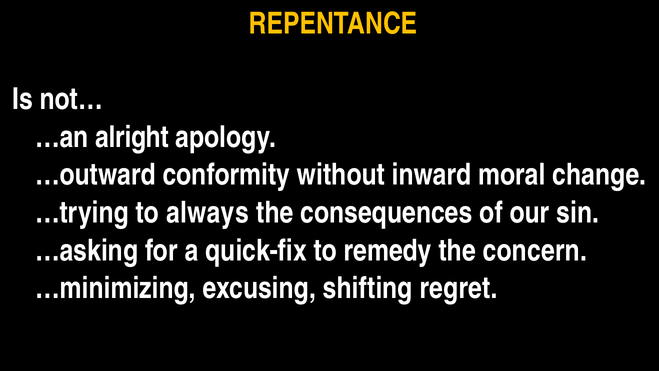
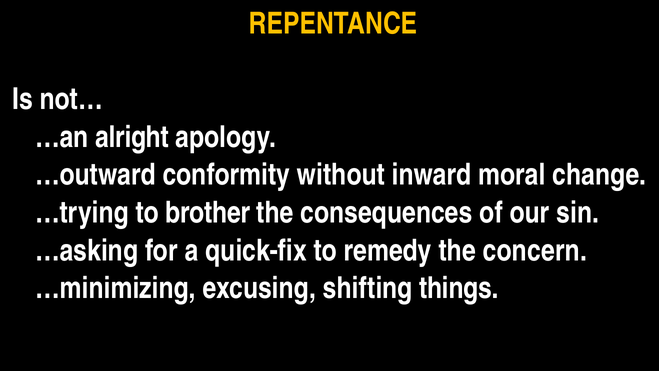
always: always -> brother (208, 213)
regret: regret -> things (459, 288)
